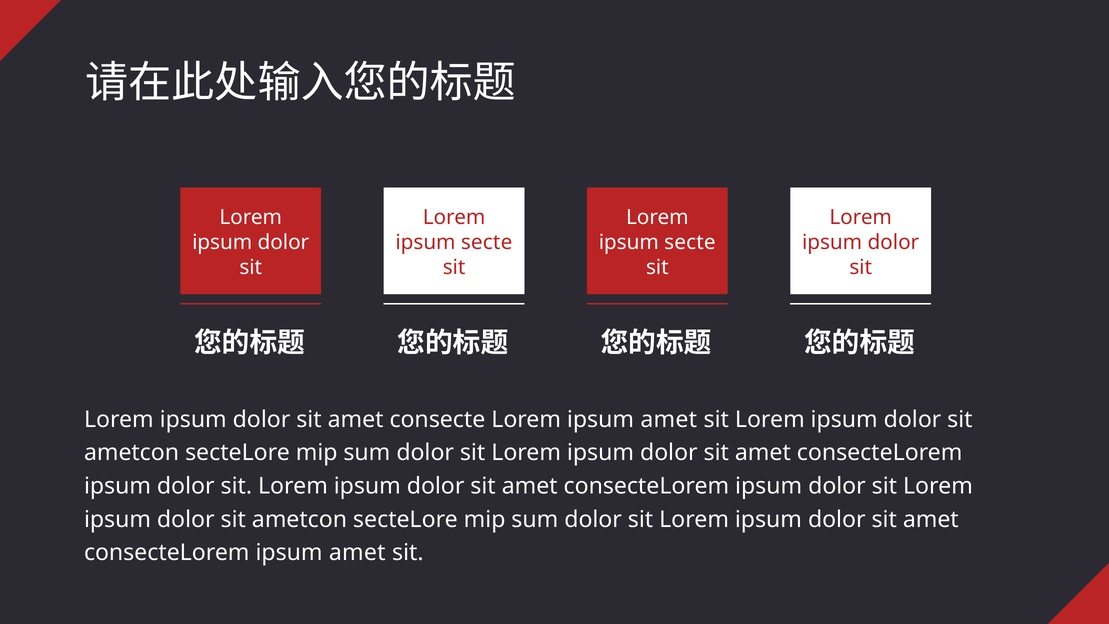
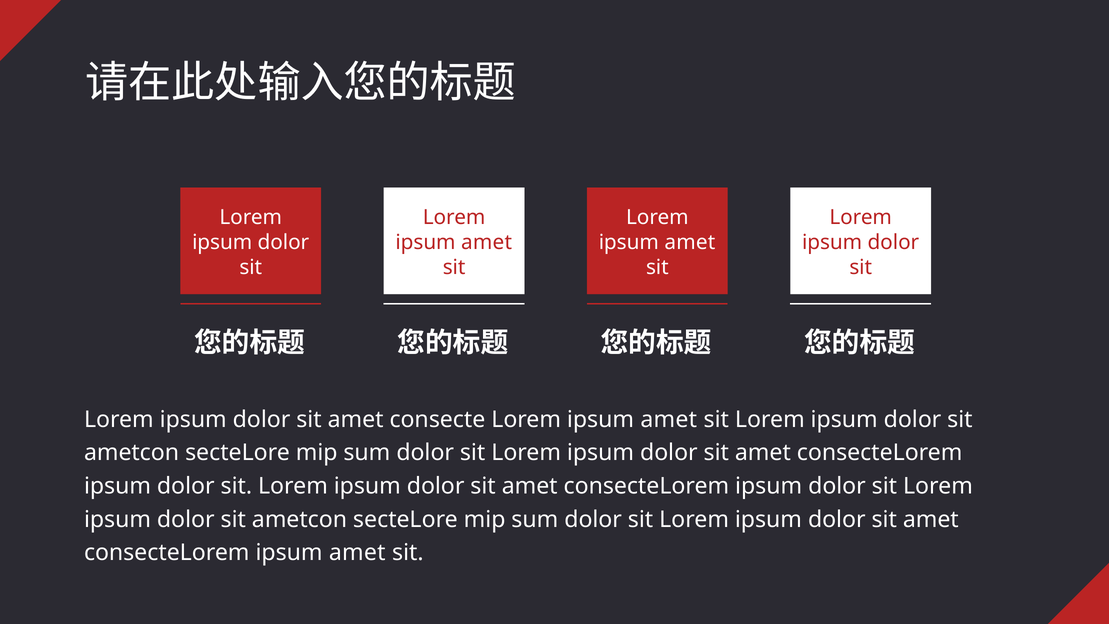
secte: secte -> amet (487, 242)
secte: secte -> amet (690, 242)
